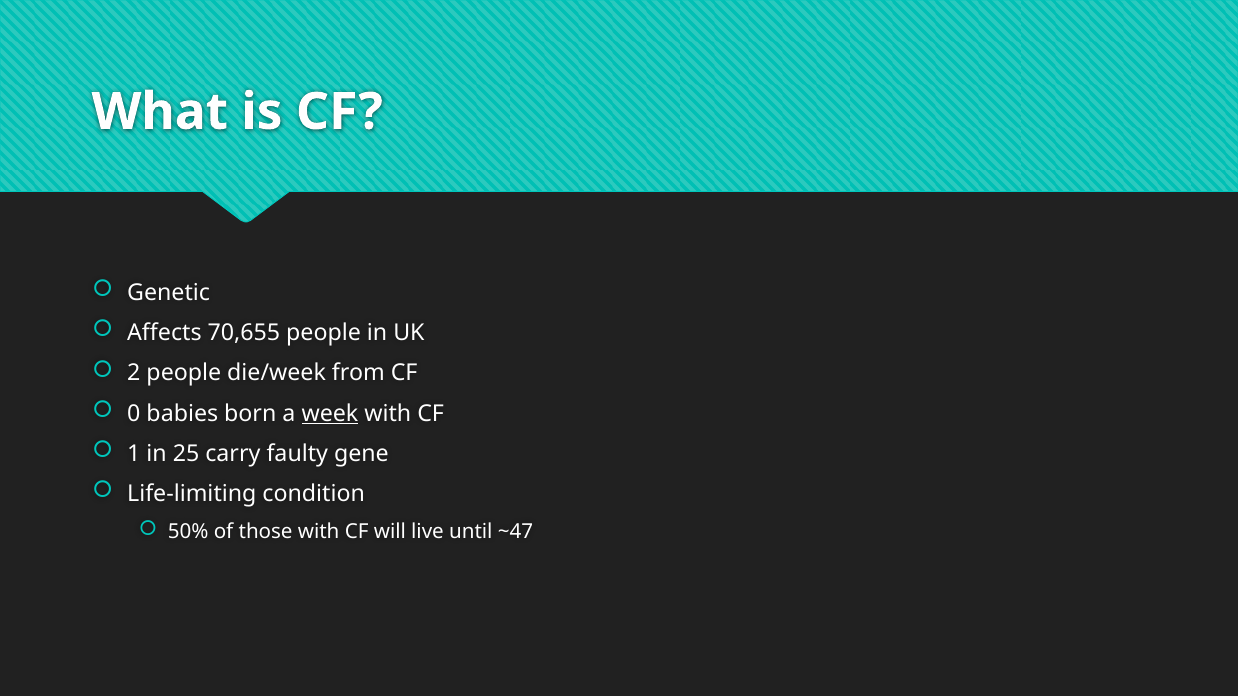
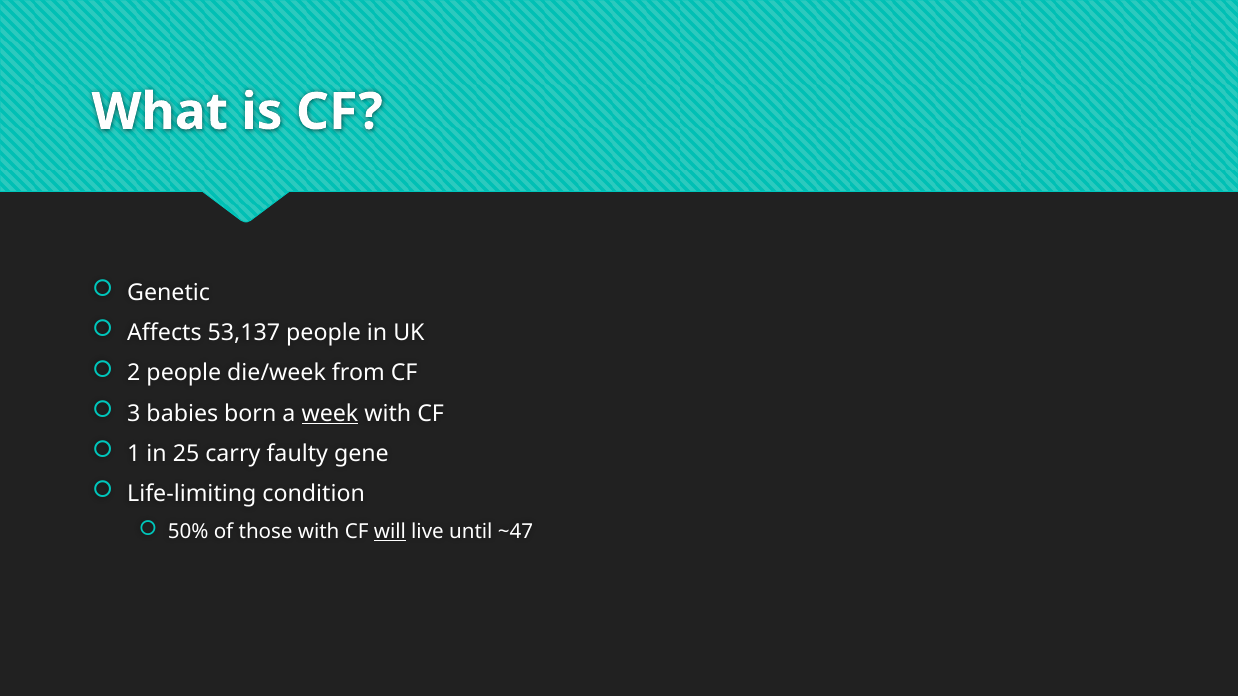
70,655: 70,655 -> 53,137 (244, 333)
0: 0 -> 3 (134, 414)
will underline: none -> present (390, 532)
